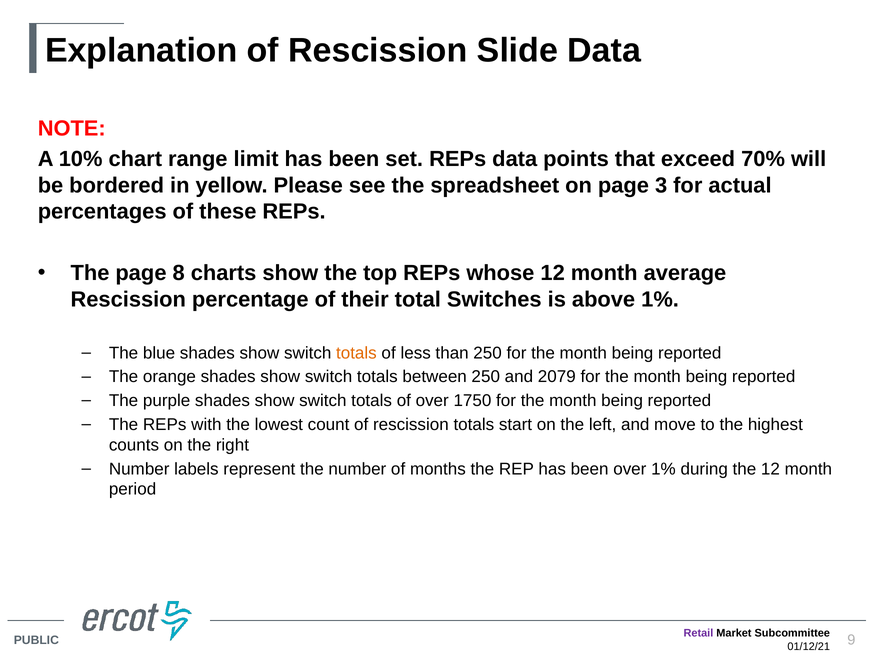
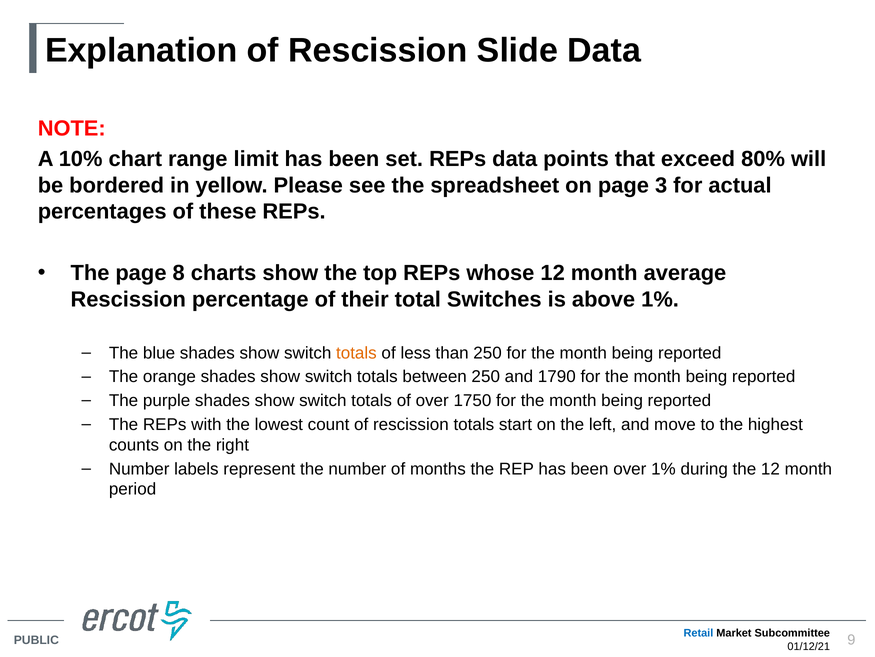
70%: 70% -> 80% (763, 159)
2079: 2079 -> 1790 (557, 376)
Retail colour: purple -> blue (698, 633)
